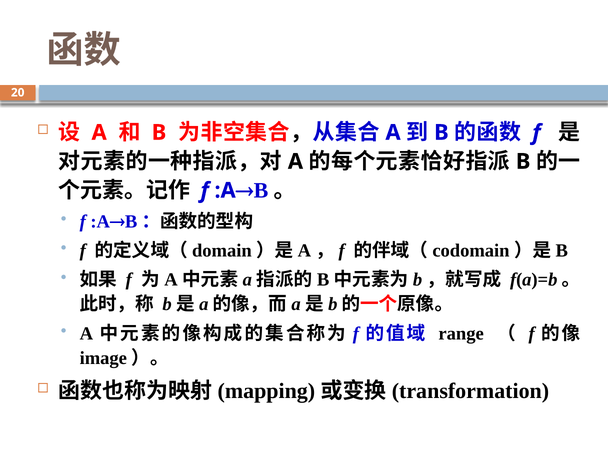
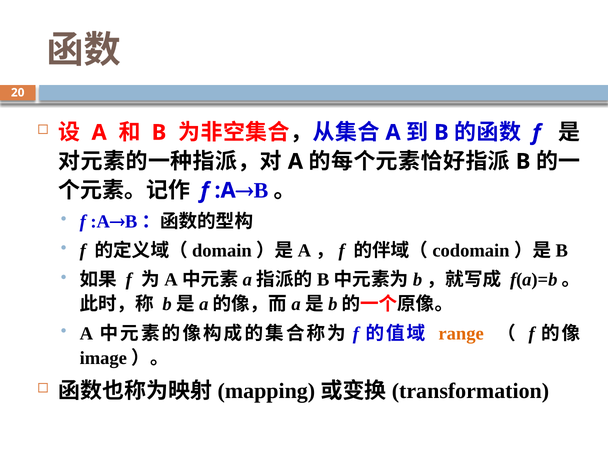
range colour: black -> orange (461, 333)
